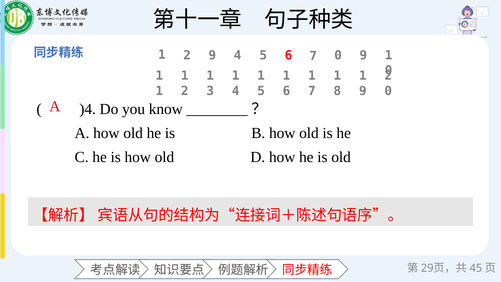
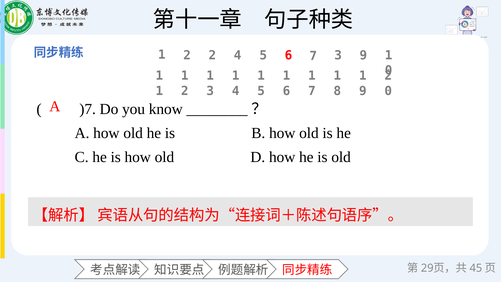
2 9: 9 -> 2 (212, 55)
7 0: 0 -> 3 (338, 55)
)4: )4 -> )7 (88, 109)
